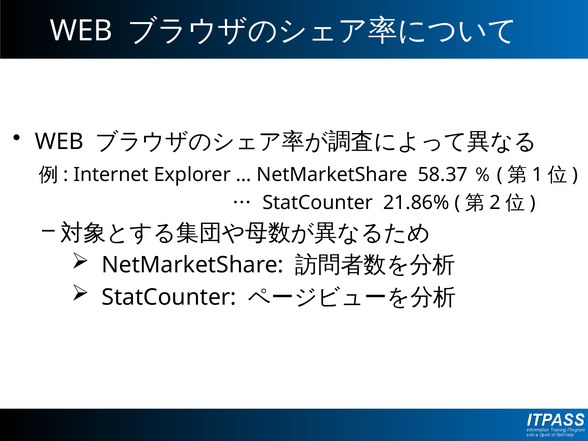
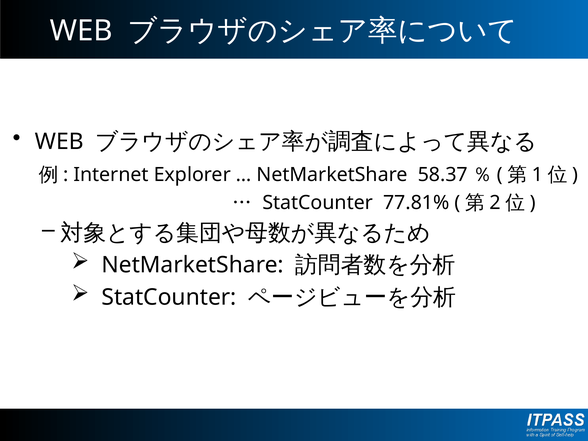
21.86%: 21.86% -> 77.81% (416, 203)
